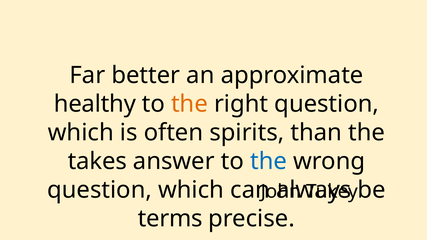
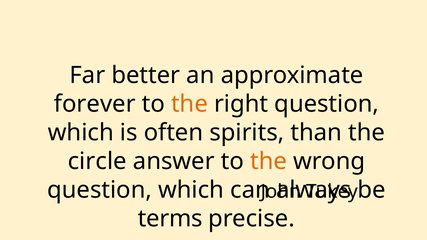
healthy: healthy -> forever (95, 104)
takes: takes -> circle (97, 161)
the colour: blue -> orange (269, 161)
